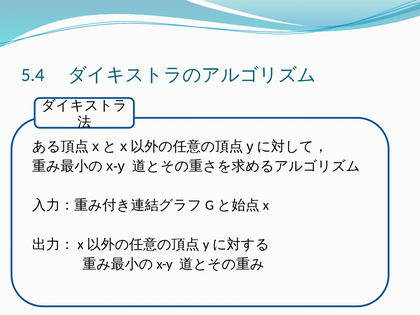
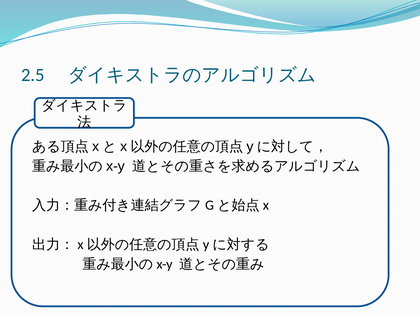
5.4: 5.4 -> 2.5 (33, 75)
